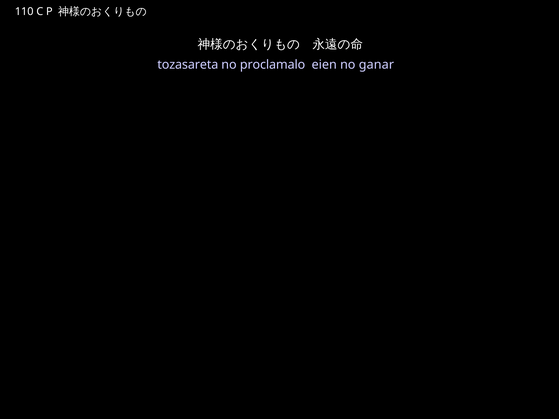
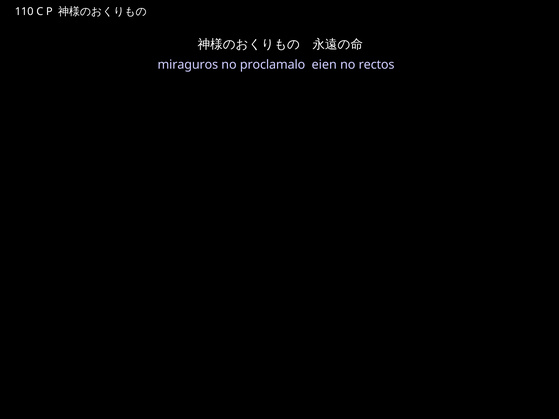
tozasareta: tozasareta -> miraguros (188, 65)
ganar: ganar -> rectos (377, 65)
